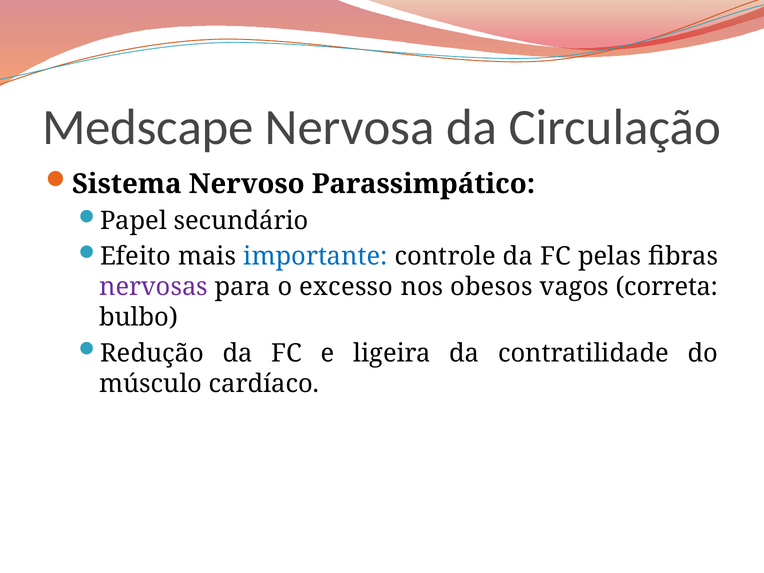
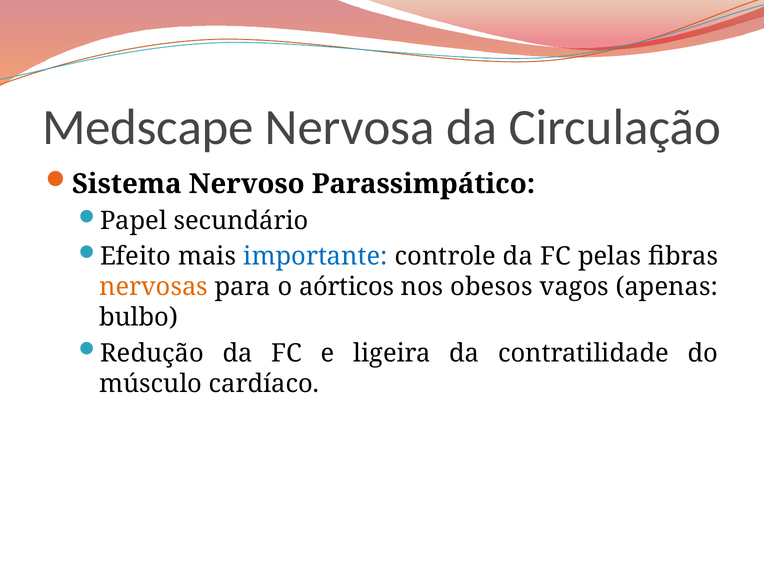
nervosas colour: purple -> orange (154, 287)
excesso: excesso -> aórticos (347, 287)
correta: correta -> apenas (667, 287)
